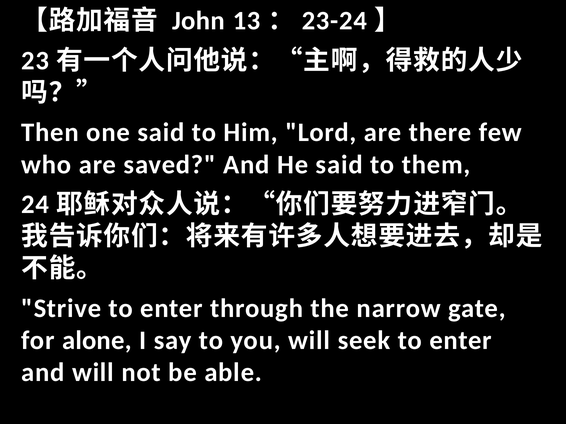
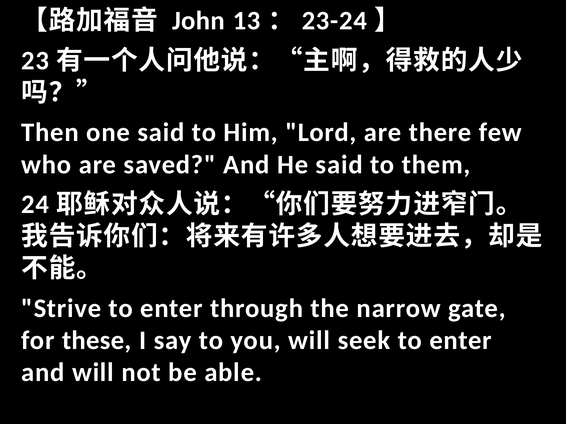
alone: alone -> these (97, 341)
